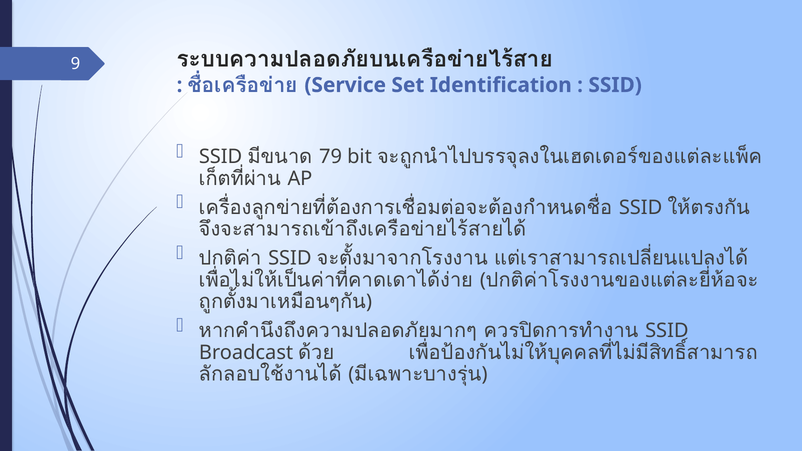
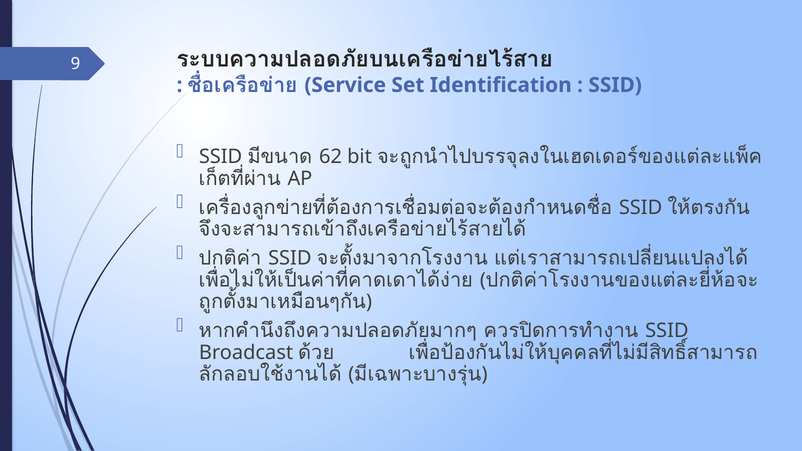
79: 79 -> 62 (331, 157)
